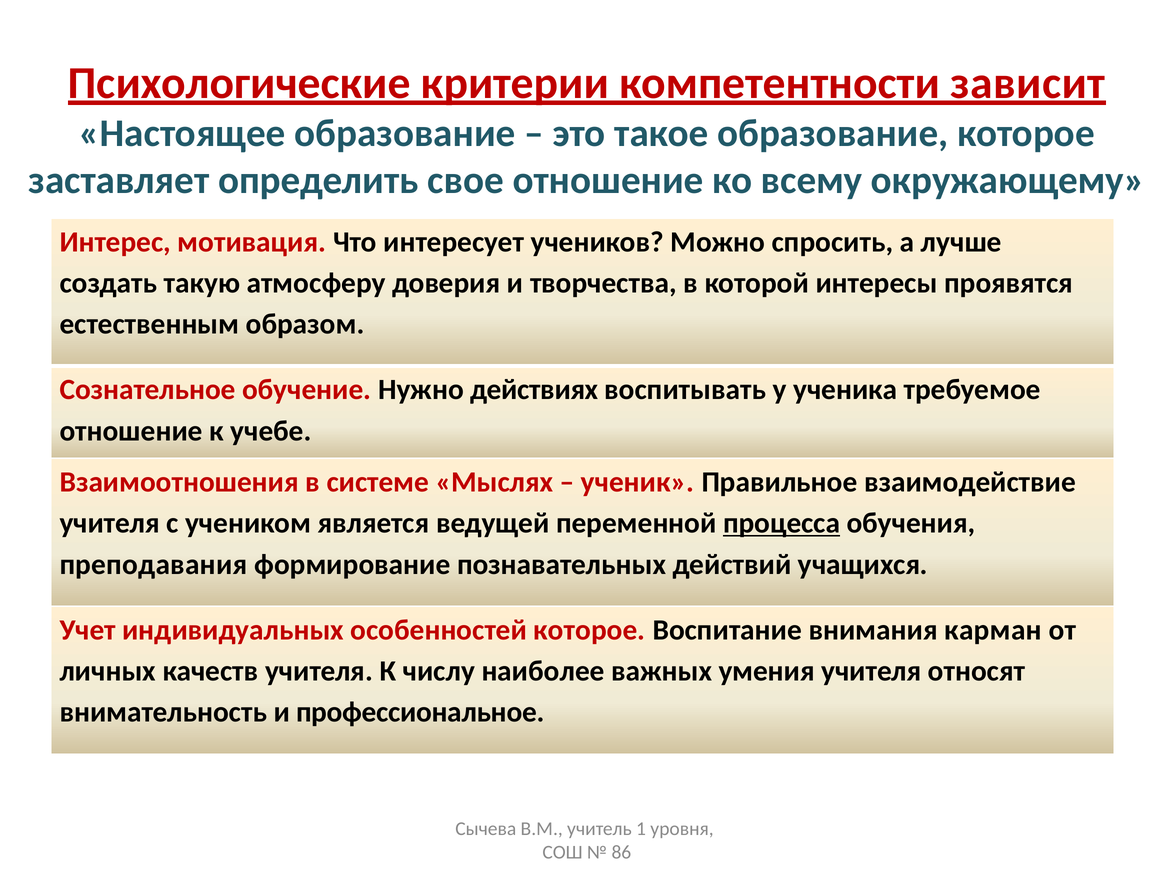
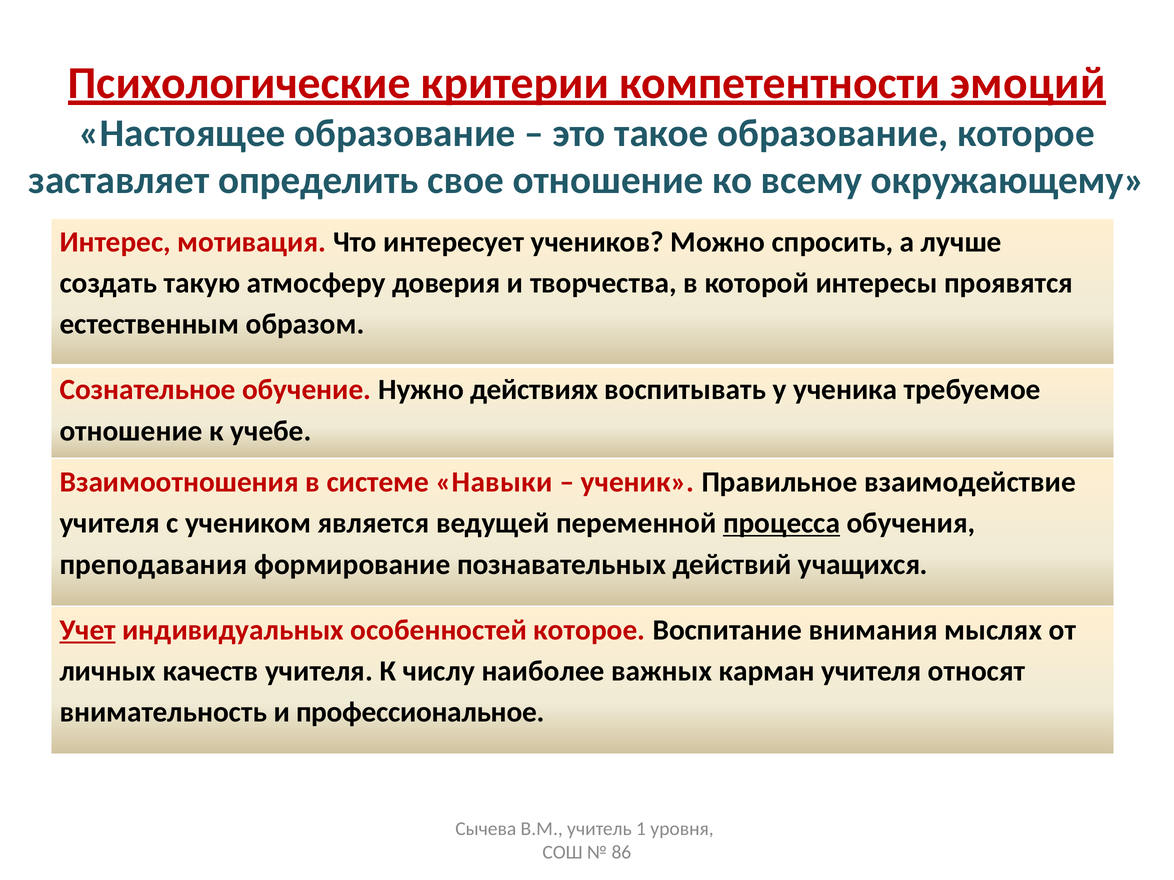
зависит: зависит -> эмоций (1028, 83)
Мыслях: Мыслях -> Навыки (494, 482)
Учет underline: none -> present (88, 630)
карман: карман -> мыслях (993, 630)
умения: умения -> карман (767, 671)
